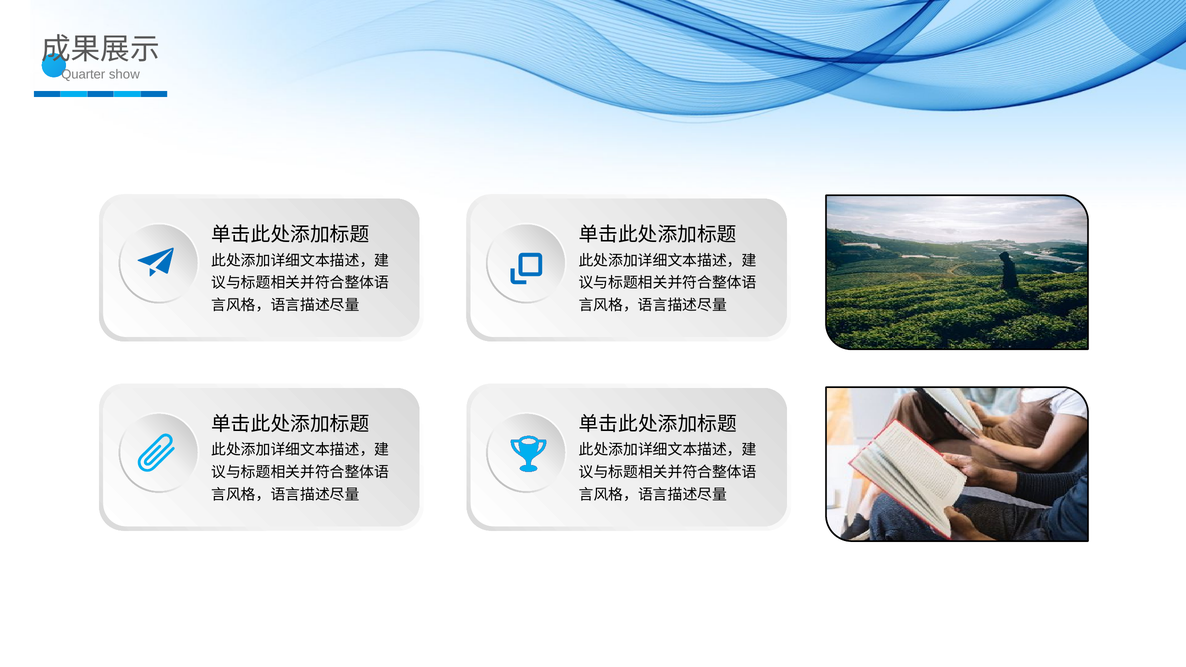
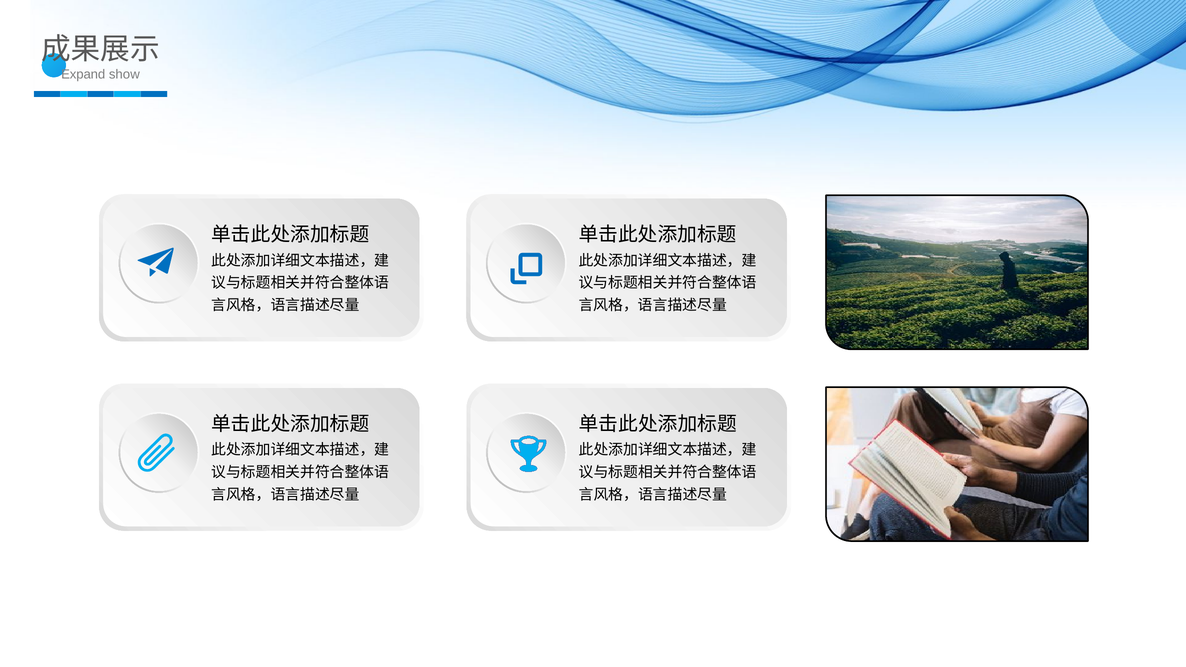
Quarter: Quarter -> Expand (83, 74)
